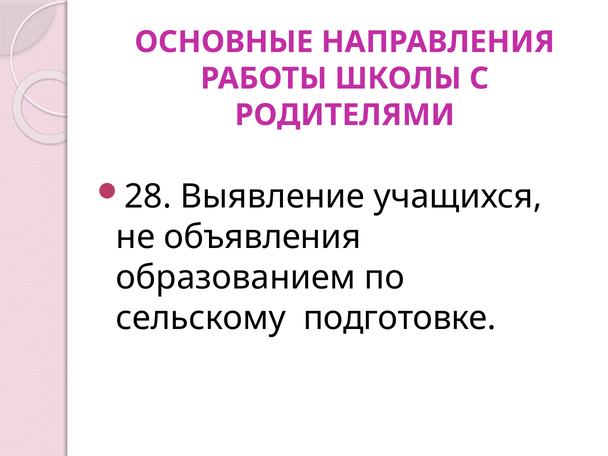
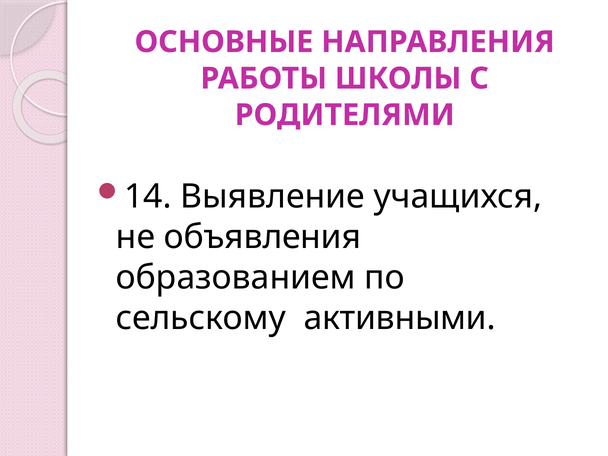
28: 28 -> 14 (148, 197)
подготовке: подготовке -> активными (400, 318)
